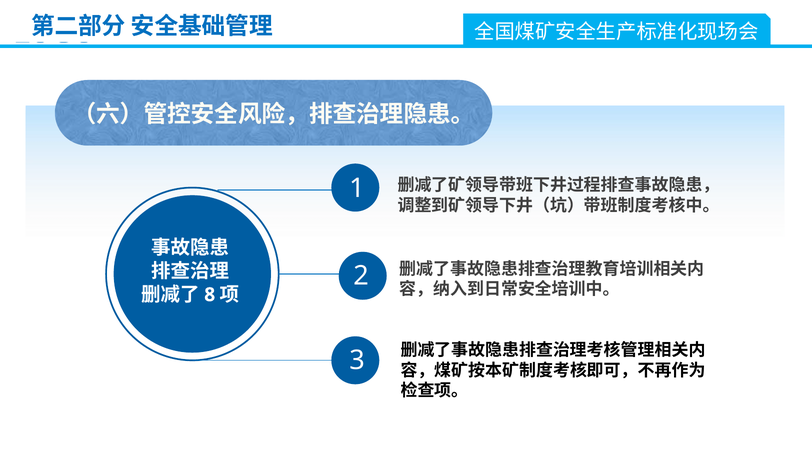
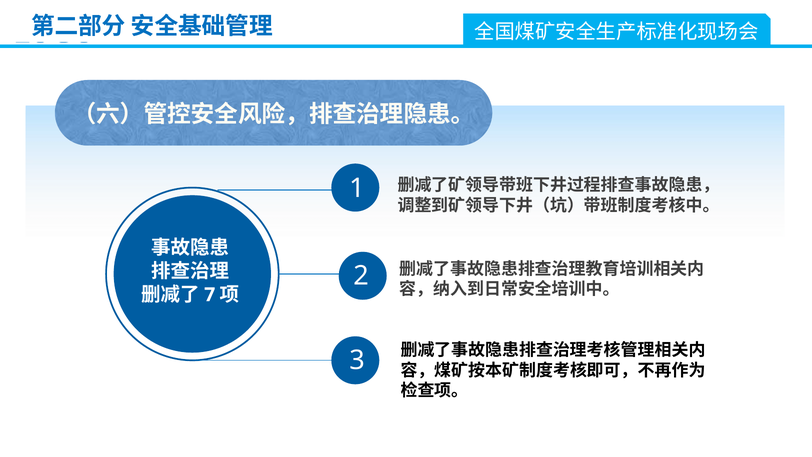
8: 8 -> 7 (210, 295)
